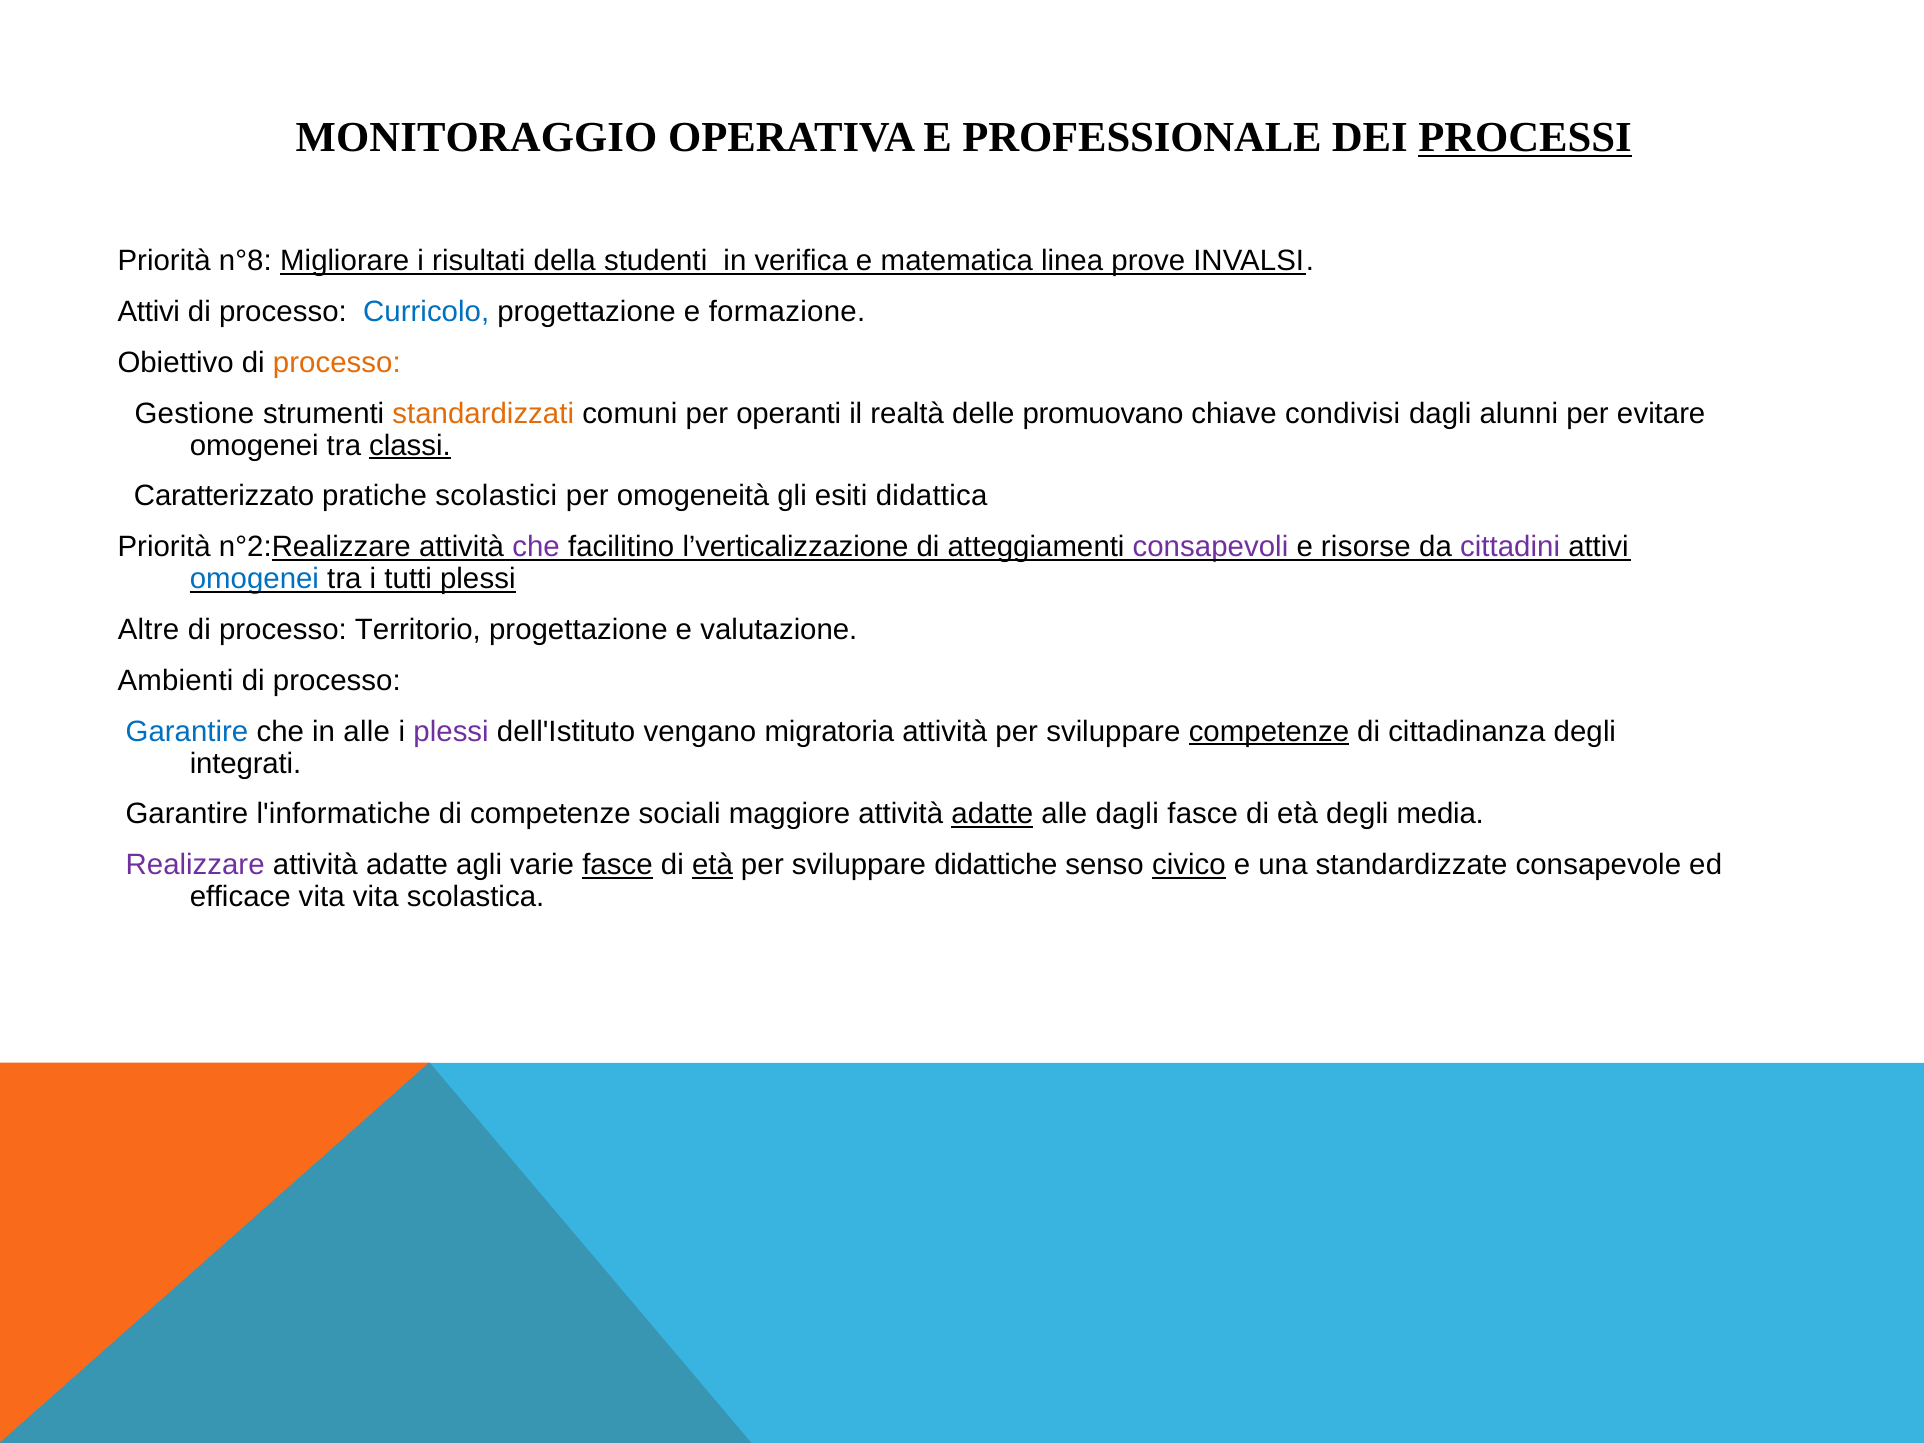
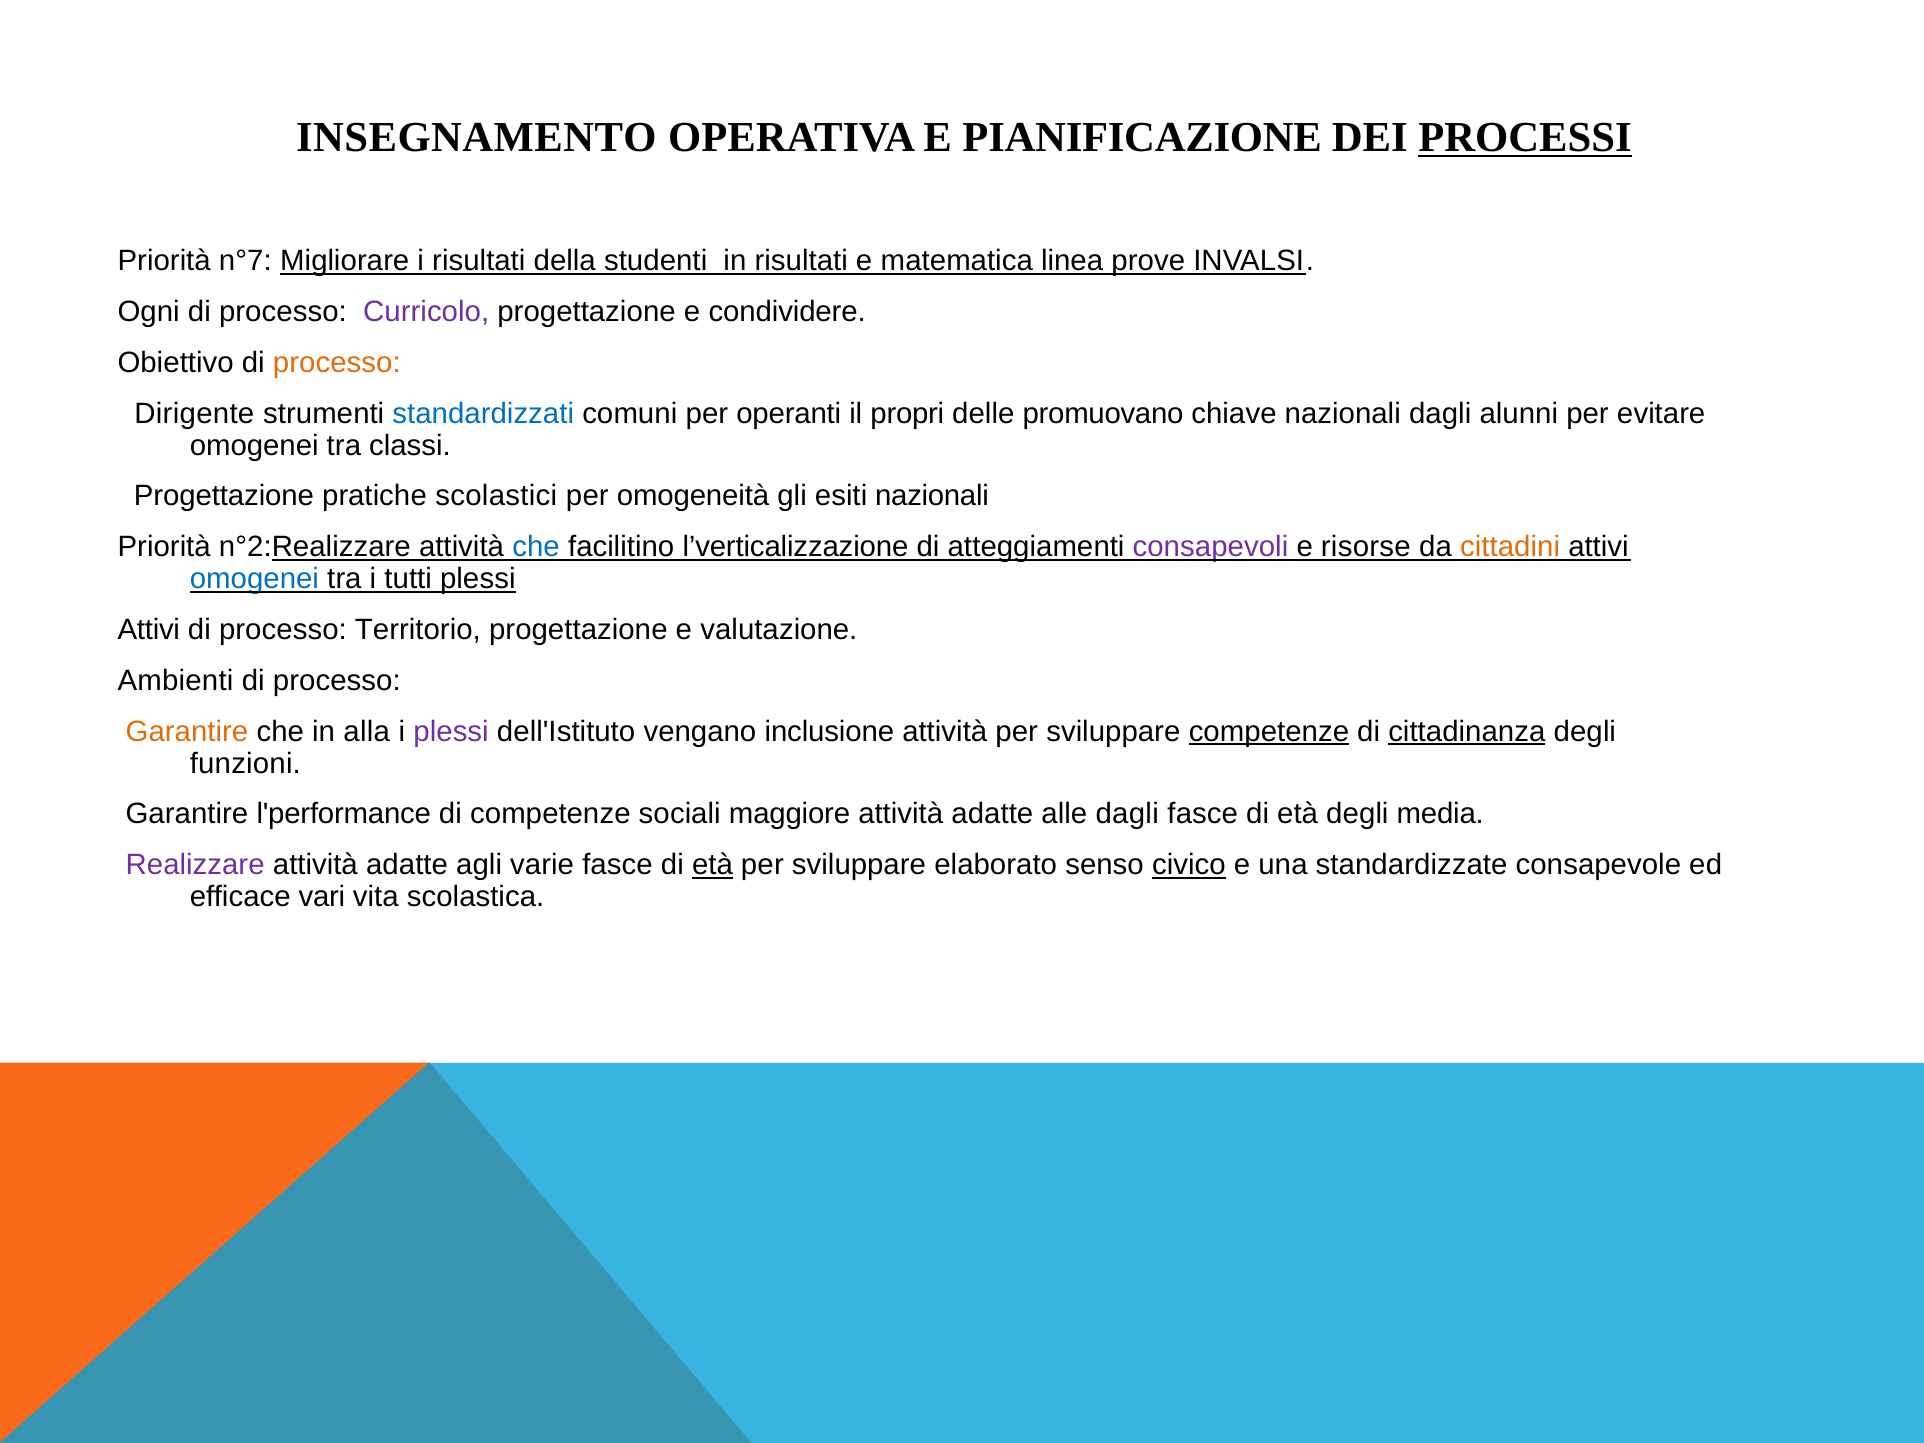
MONITORAGGIO: MONITORAGGIO -> INSEGNAMENTO (476, 138)
PROFESSIONALE: PROFESSIONALE -> PIANIFICAZIONE (1142, 138)
n°8: n°8 -> n°7 (245, 261)
in verifica: verifica -> risultati (801, 261)
Attivi: Attivi -> Ogni (149, 312)
Curricolo colour: blue -> purple (426, 312)
formazione: formazione -> condividere (787, 312)
Gestione: Gestione -> Dirigente (194, 414)
standardizzati colour: orange -> blue (483, 414)
realtà: realtà -> propri (907, 414)
chiave condivisi: condivisi -> nazionali (1343, 414)
classi underline: present -> none (410, 445)
Caratterizzato: Caratterizzato -> Progettazione (224, 496)
esiti didattica: didattica -> nazionali (932, 496)
che colour: purple -> blue (536, 547)
cittadini colour: purple -> orange (1510, 547)
Altre: Altre -> Attivi (149, 630)
Garantire colour: blue -> orange (187, 732)
in alle: alle -> alla (367, 732)
migratoria: migratoria -> inclusione (829, 732)
cittadinanza underline: none -> present (1467, 732)
integrati: integrati -> funzioni (245, 763)
l'informatiche: l'informatiche -> l'performance (344, 814)
adatte underline: present -> none (992, 814)
fasce underline: present -> none (617, 865)
didattiche: didattiche -> elaborato (996, 865)
efficace vita: vita -> vari (322, 897)
